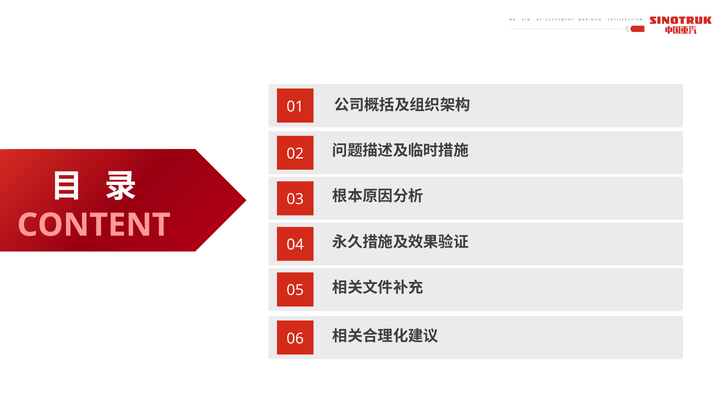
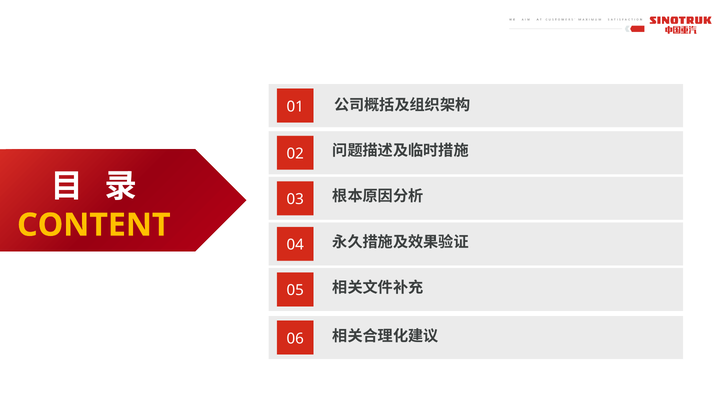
CONTENT colour: pink -> yellow (94, 225)
